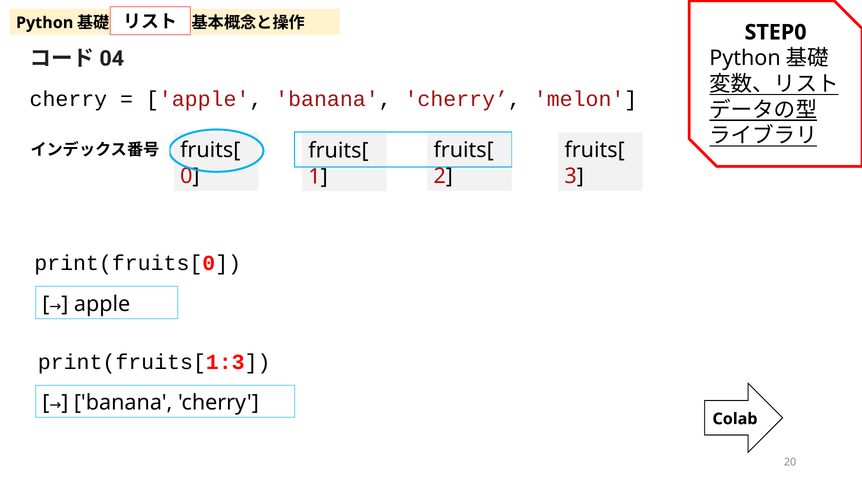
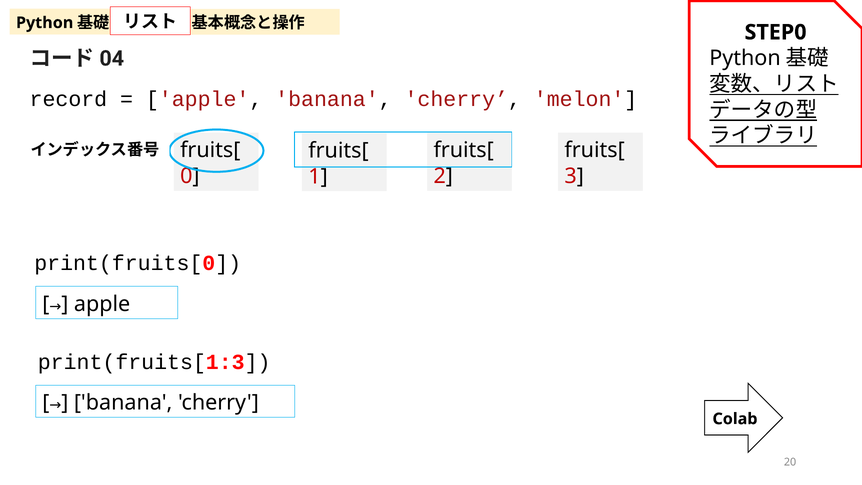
cherry: cherry -> record (68, 99)
